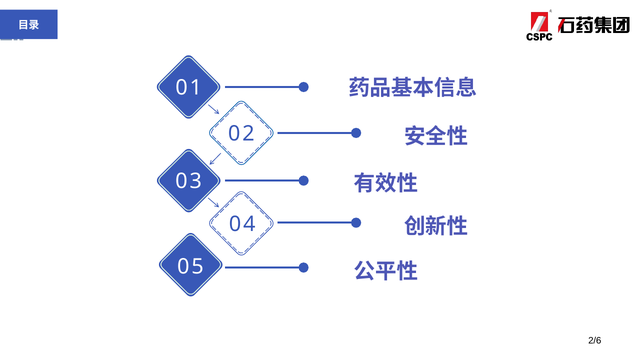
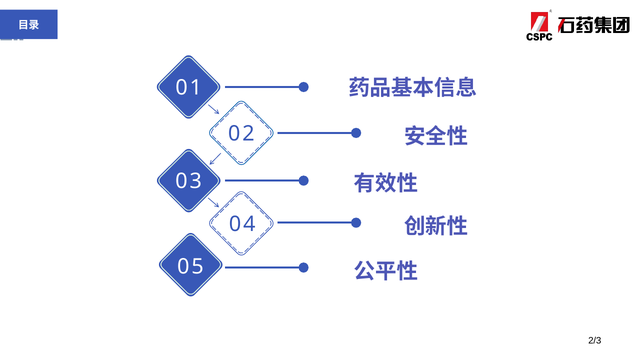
2/6: 2/6 -> 2/3 (595, 341)
